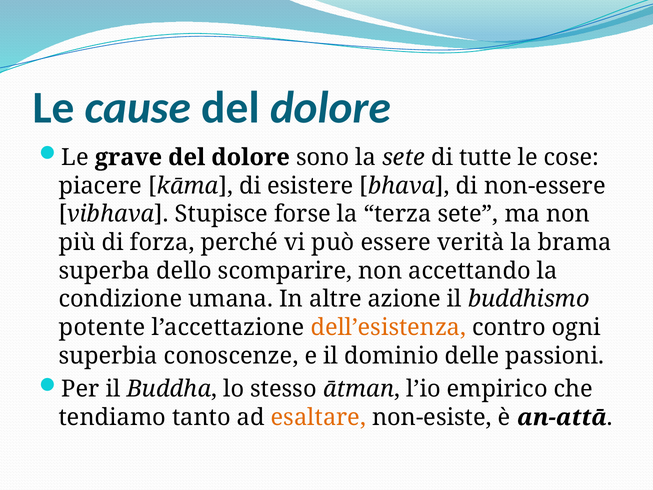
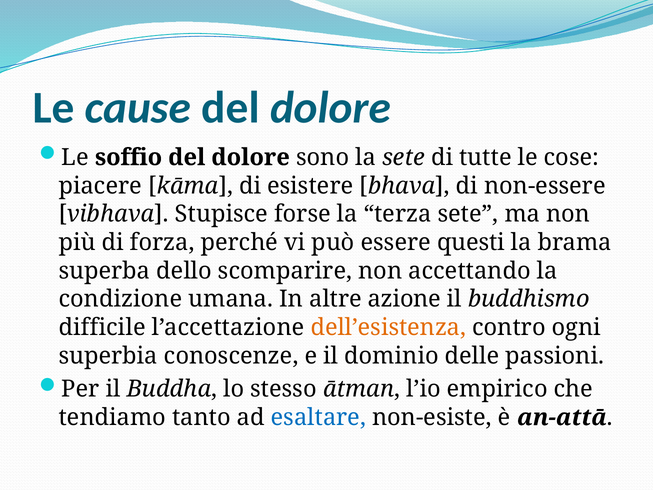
grave: grave -> soffio (129, 157)
verità: verità -> questi (471, 242)
potente: potente -> difficile (102, 327)
esaltare colour: orange -> blue (318, 417)
